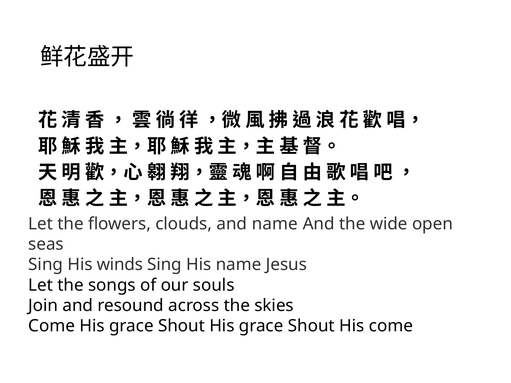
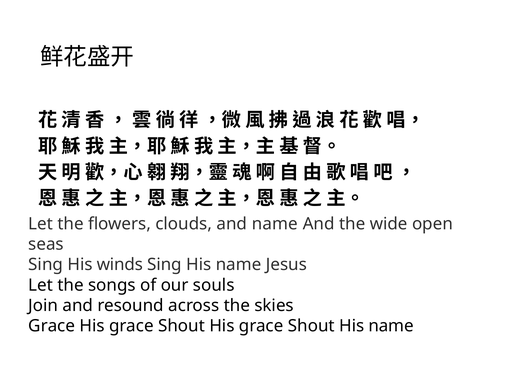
Come: Come -> Grace (52, 326)
Shout His come: come -> name (391, 326)
